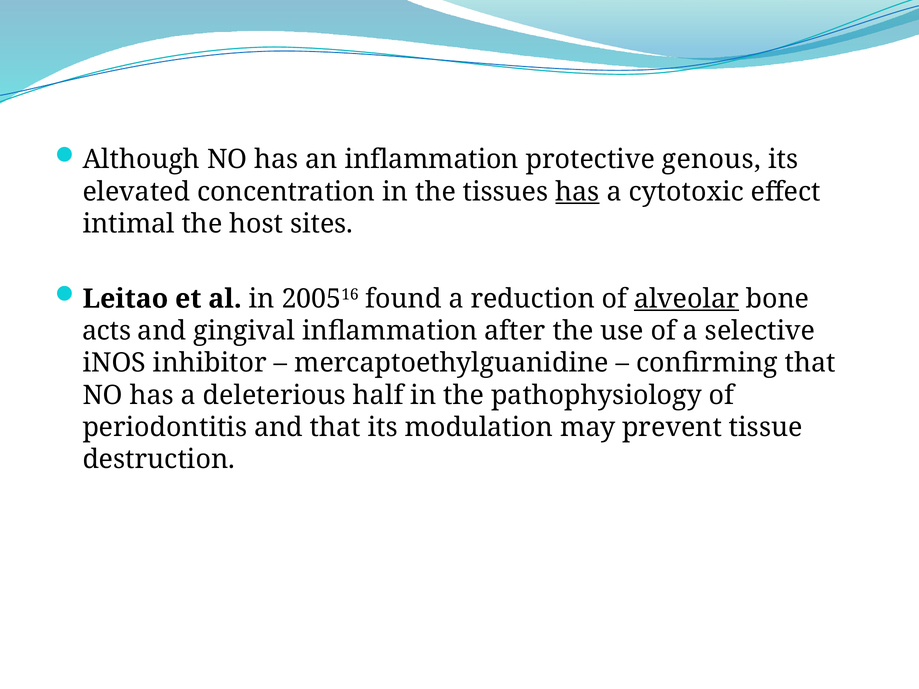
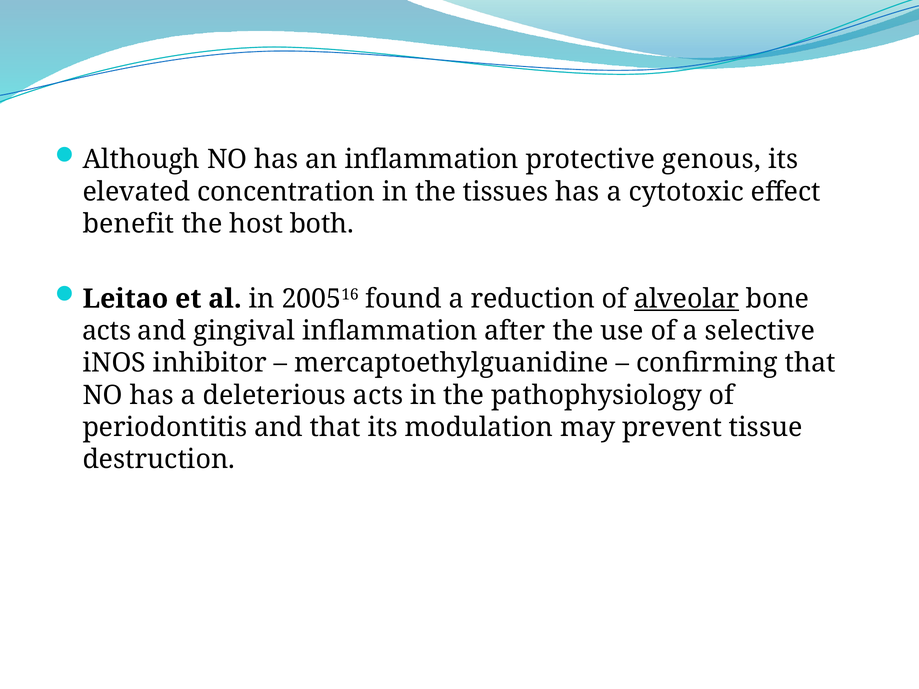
has underline: present -> none (577, 192)
intimal: intimal -> benefit (128, 224)
sites: sites -> both (322, 224)
deleterious half: half -> acts (378, 395)
